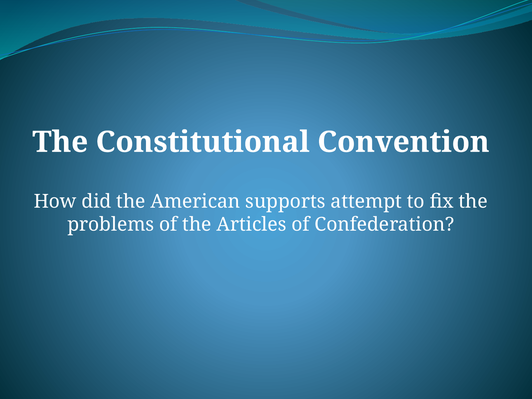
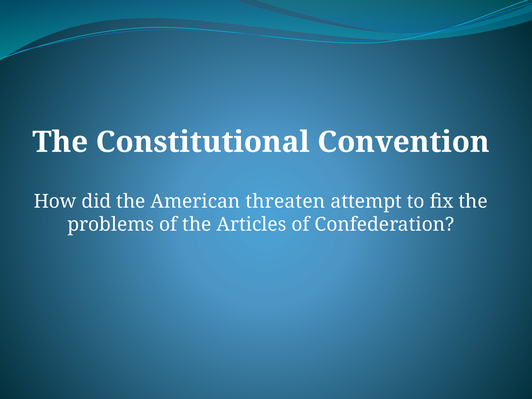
supports: supports -> threaten (285, 201)
